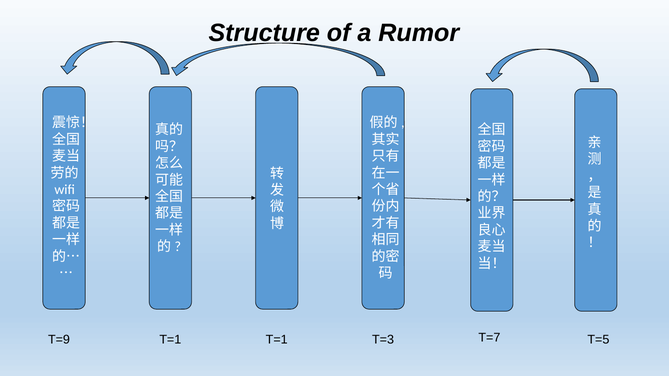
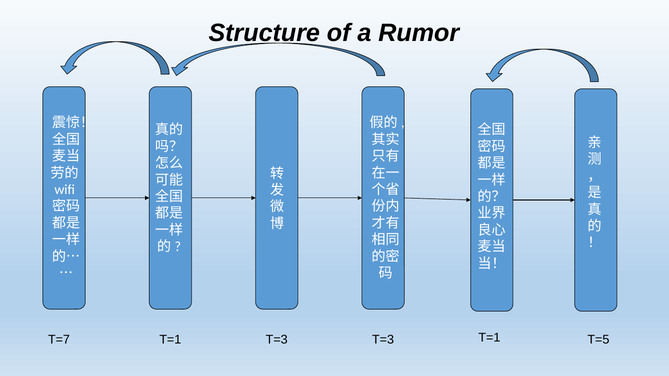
T=7: T=7 -> T=1 (489, 338)
T=9: T=9 -> T=7 (59, 340)
T=1: T=1 -> T=3 (277, 340)
